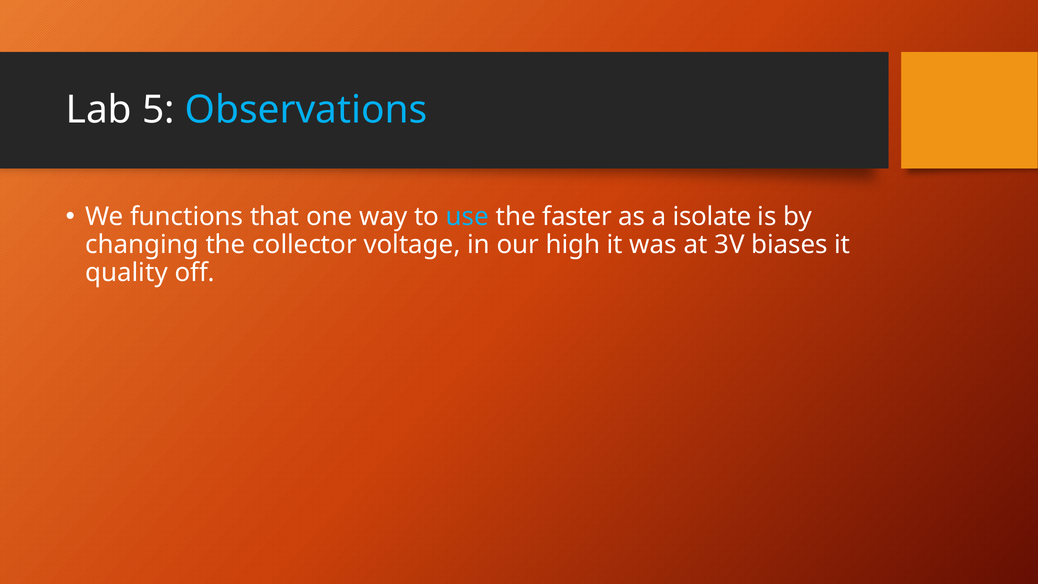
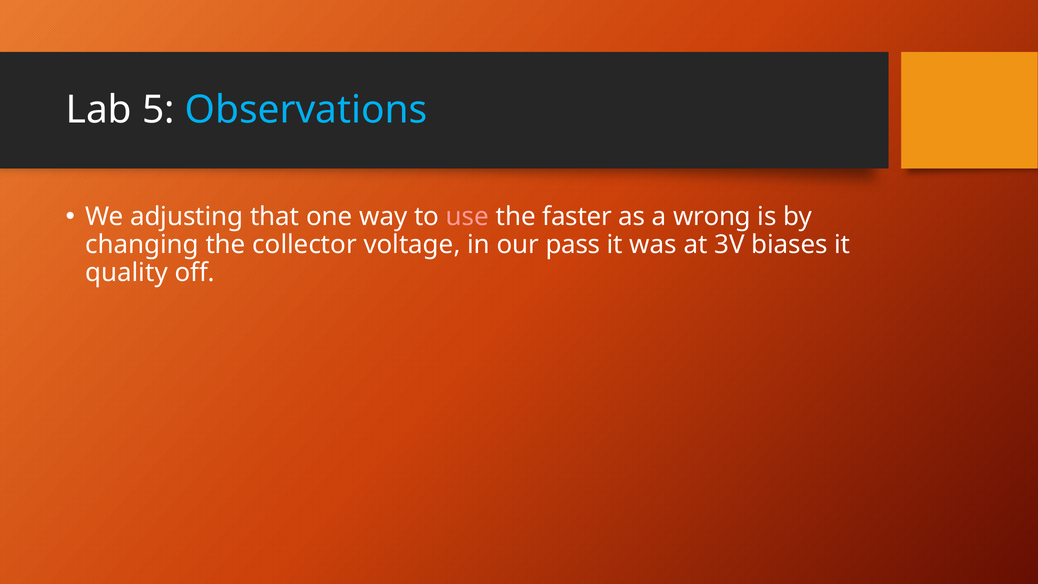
functions: functions -> adjusting (187, 217)
use colour: light blue -> pink (467, 217)
isolate: isolate -> wrong (712, 217)
high: high -> pass (573, 245)
